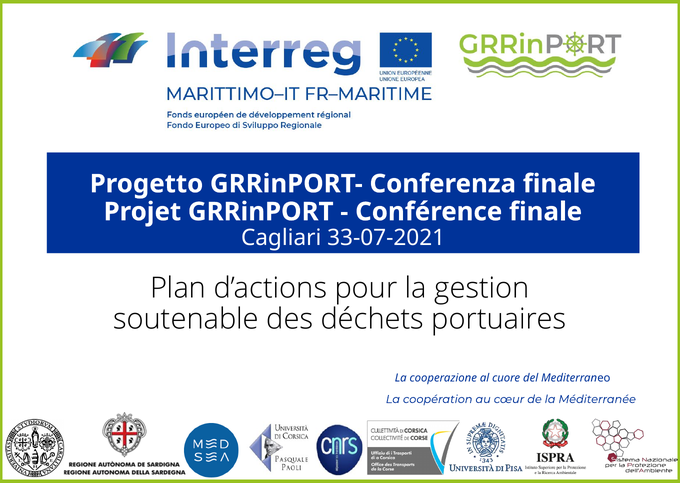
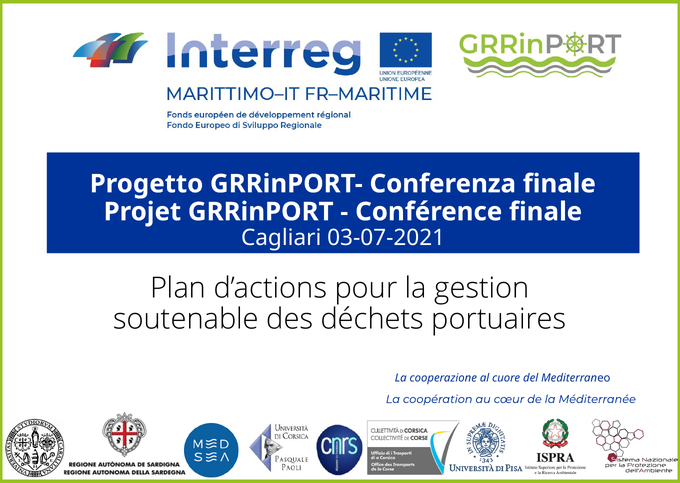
33-07-2021: 33-07-2021 -> 03-07-2021 (386, 238)
